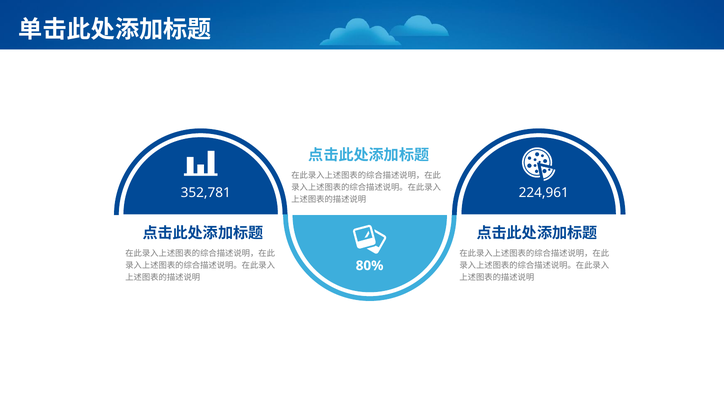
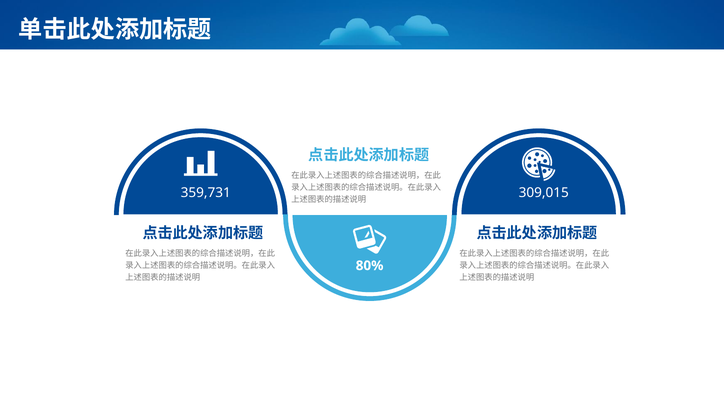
352,781: 352,781 -> 359,731 (206, 193)
224,961: 224,961 -> 309,015 (544, 193)
